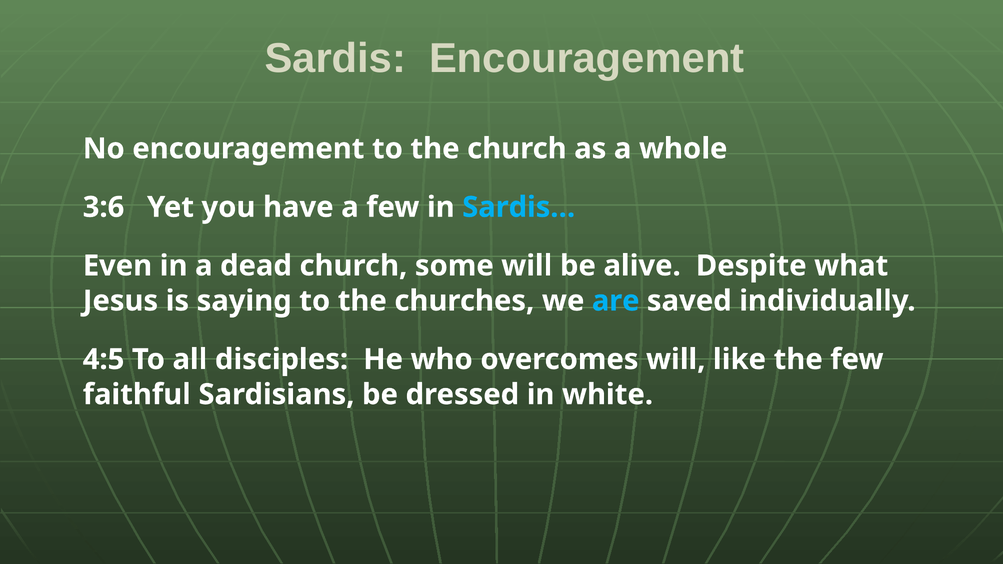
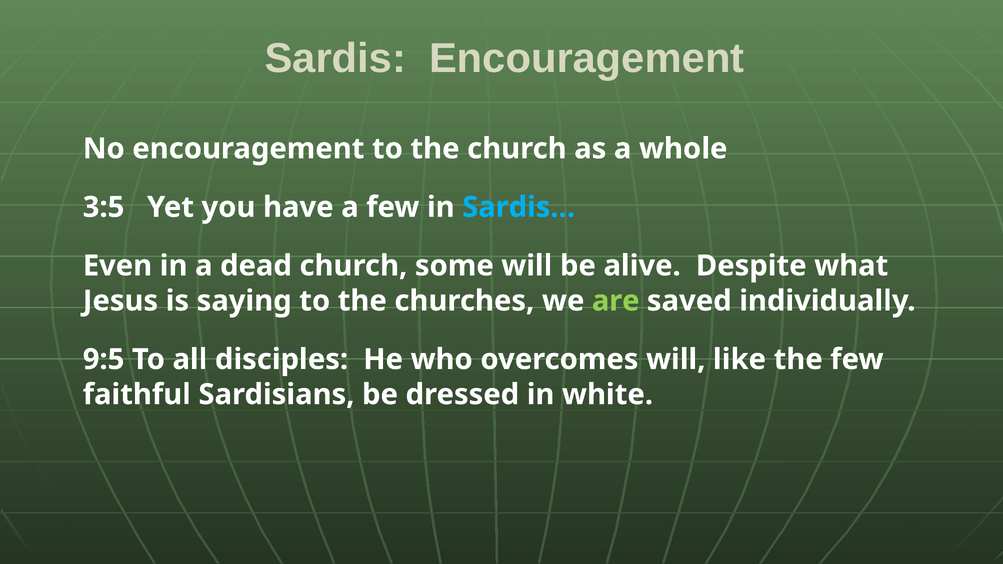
3:6: 3:6 -> 3:5 (104, 207)
are colour: light blue -> light green (616, 301)
4:5: 4:5 -> 9:5 (104, 360)
